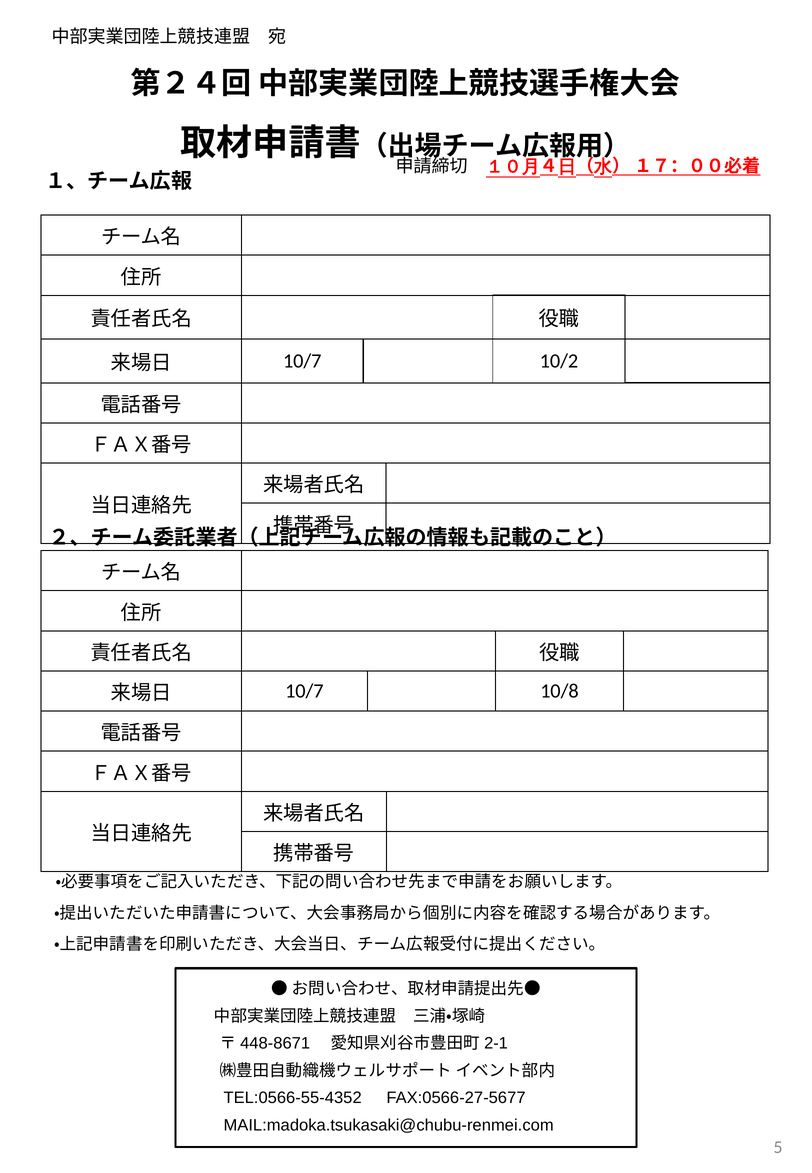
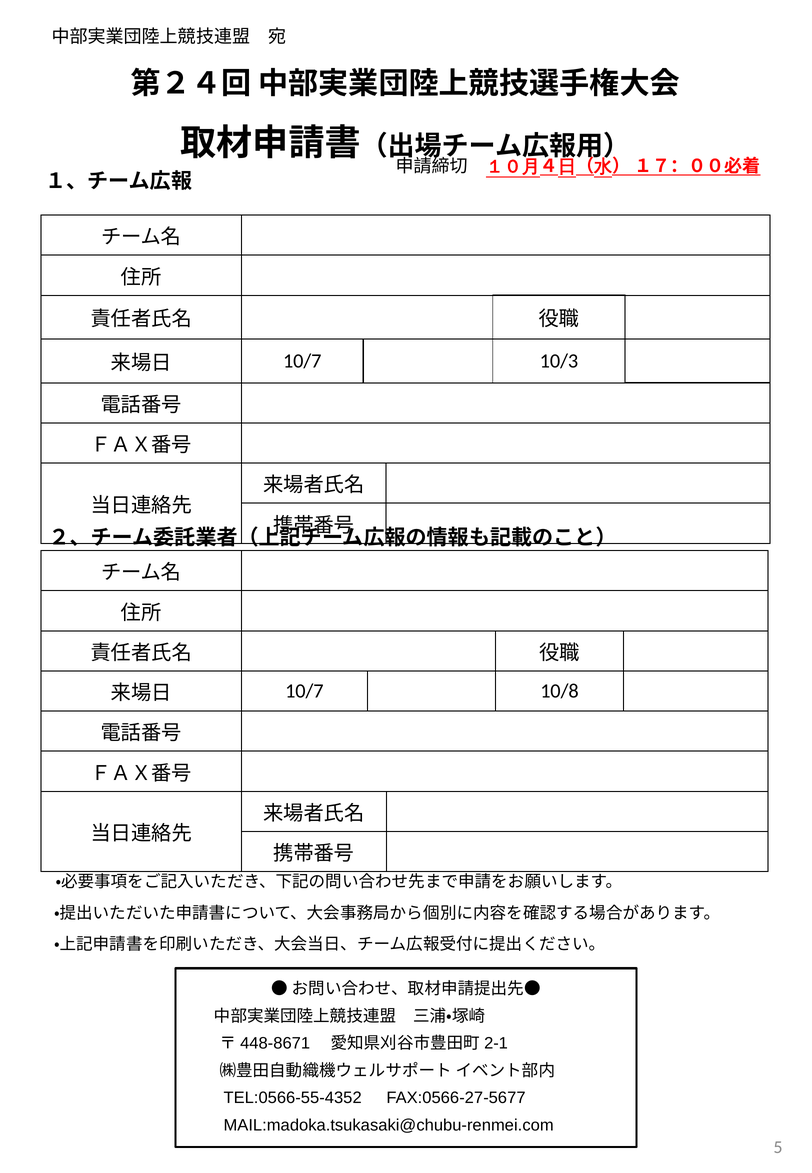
10/2: 10/2 -> 10/3 (559, 361)
